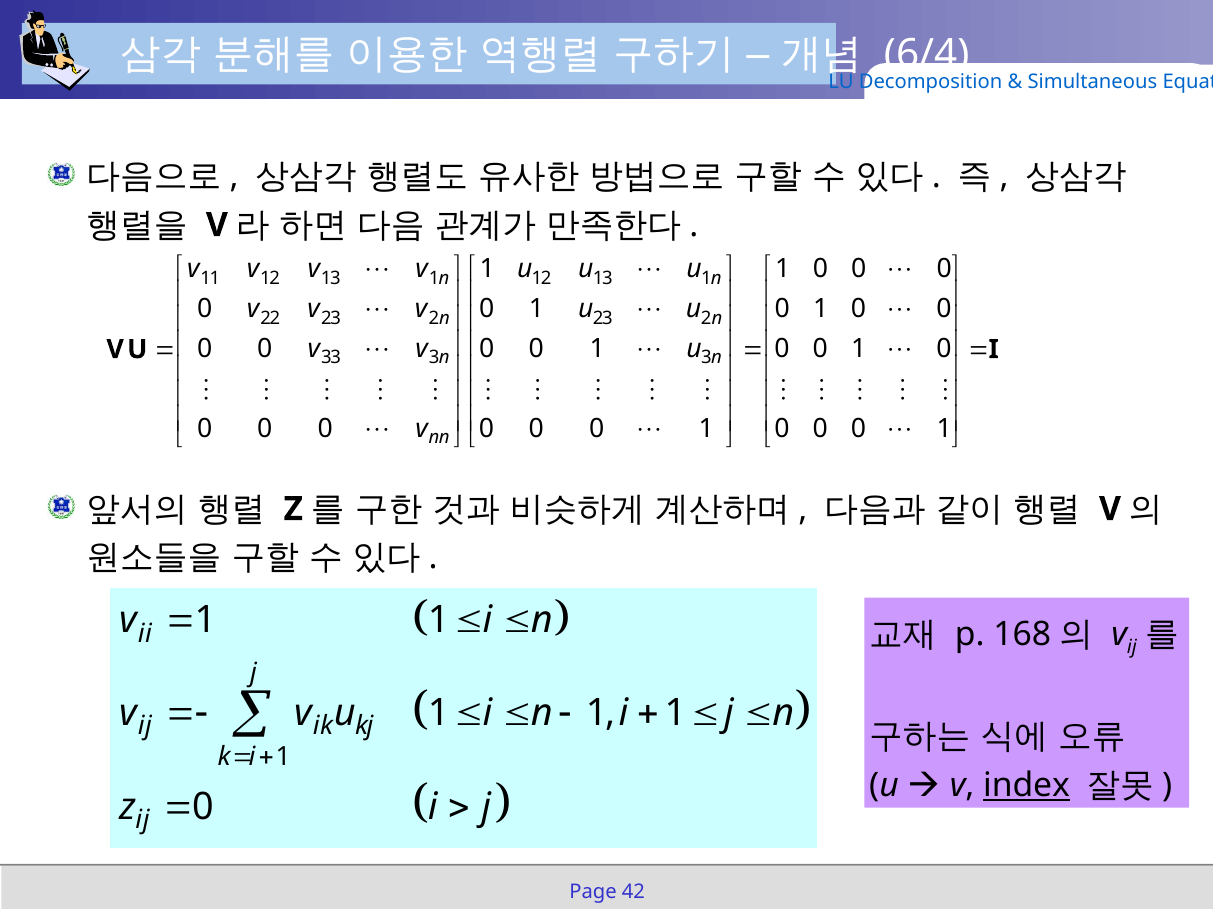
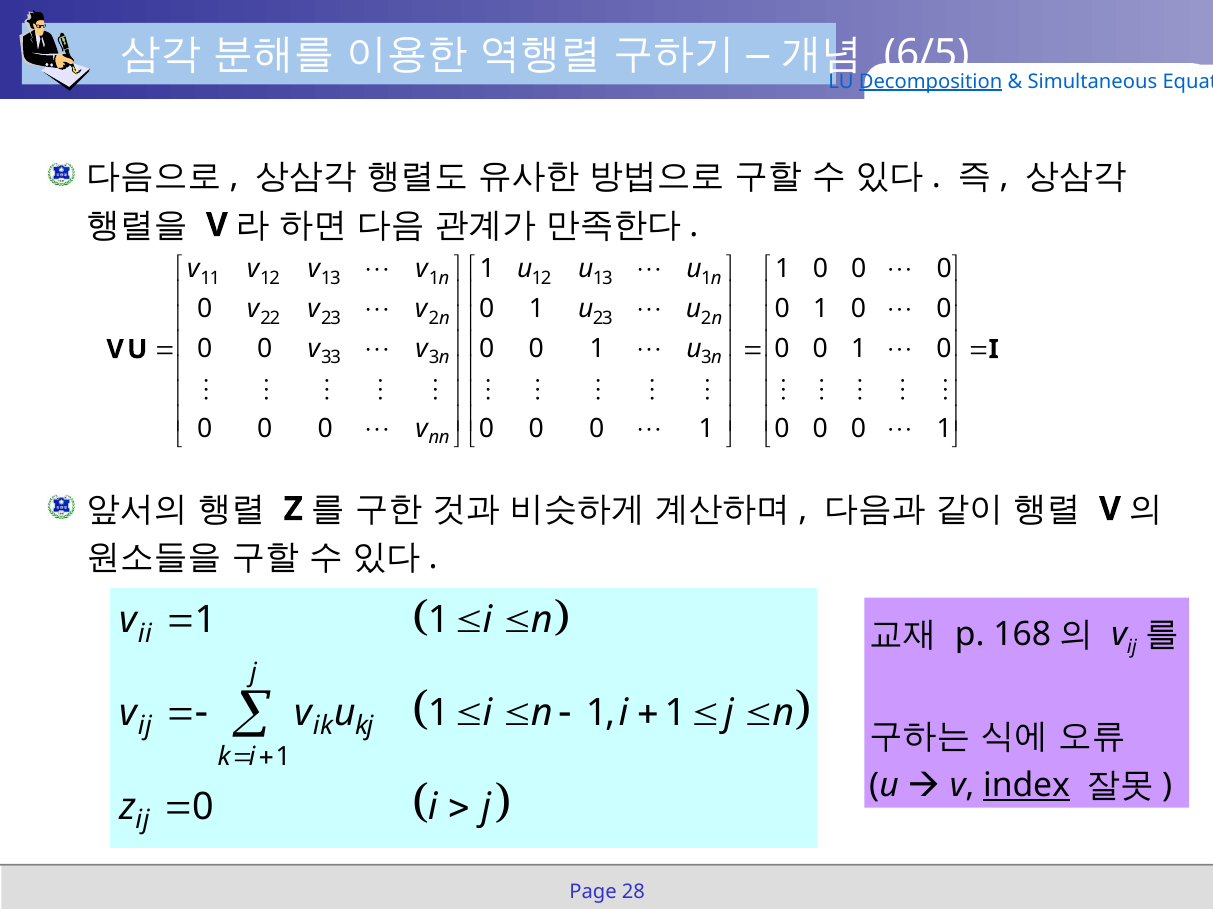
6/4: 6/4 -> 6/5 (927, 55)
Decomposition underline: none -> present (931, 81)
42: 42 -> 28 (634, 893)
